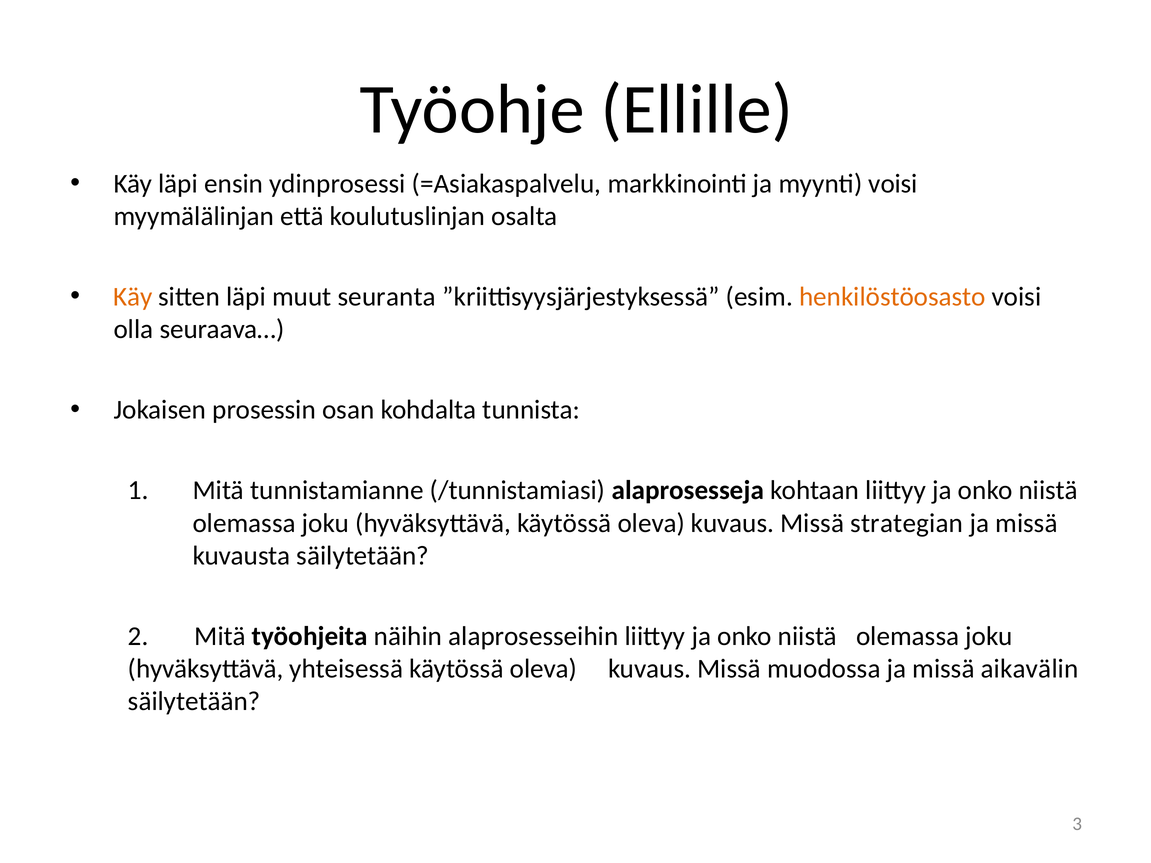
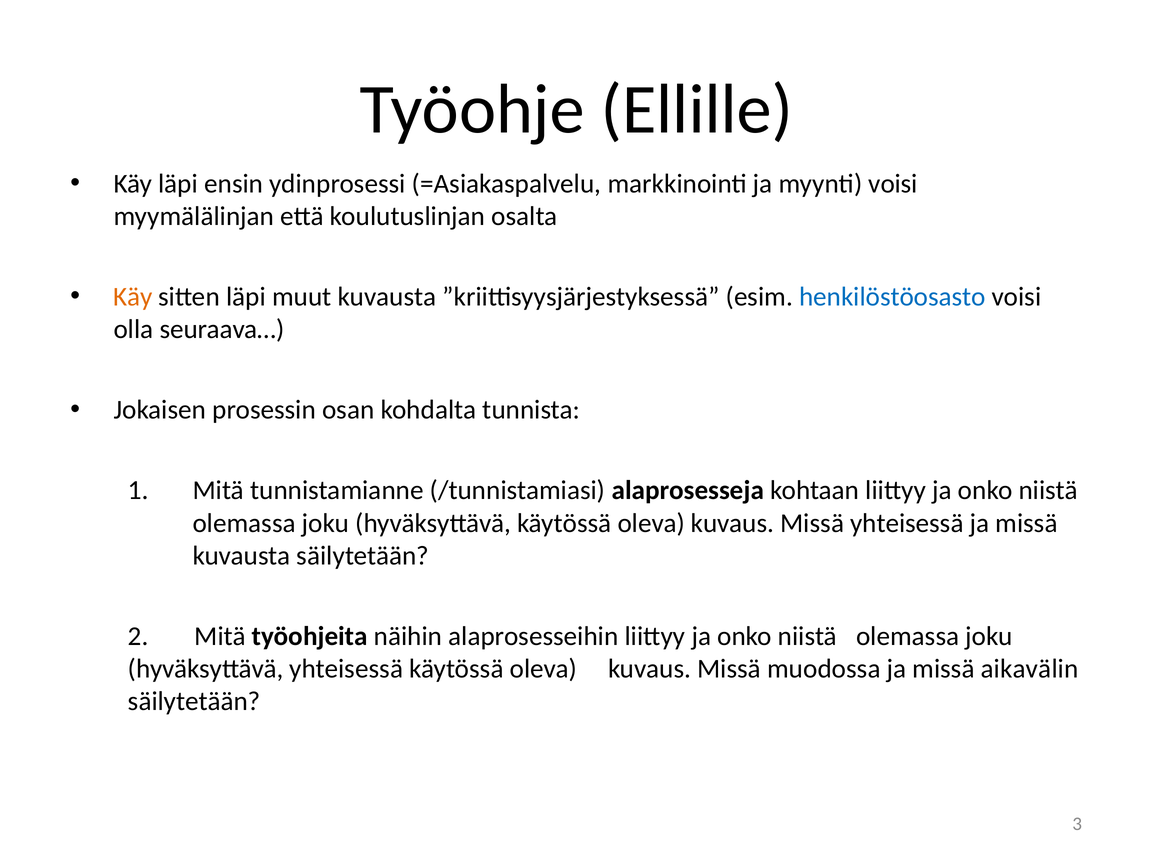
muut seuranta: seuranta -> kuvausta (387, 297)
henkilöstöosasto colour: orange -> blue (892, 297)
Missä strategian: strategian -> yhteisessä (907, 523)
